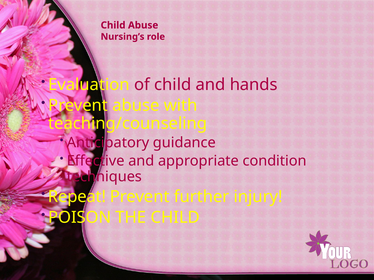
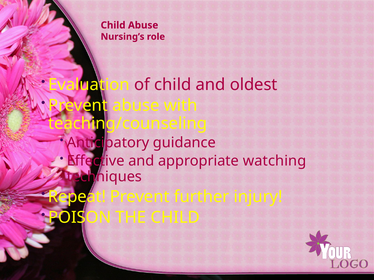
hands: hands -> oldest (254, 85)
condition: condition -> watching (275, 161)
